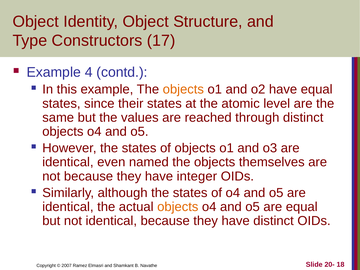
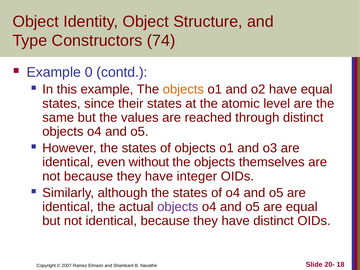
17: 17 -> 74 (161, 41)
4: 4 -> 0 (89, 72)
named: named -> without (149, 162)
objects colour: orange -> purple (178, 207)
